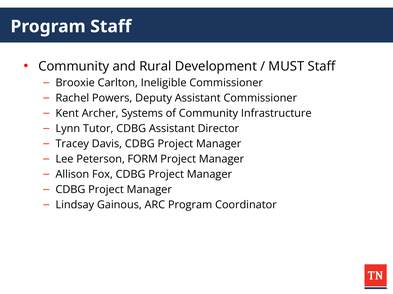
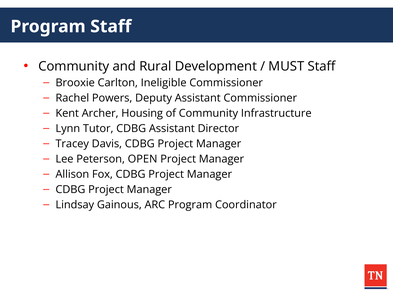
Systems: Systems -> Housing (142, 113)
FORM: FORM -> OPEN (143, 159)
